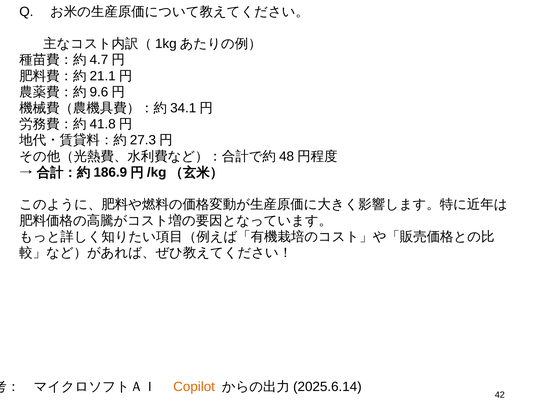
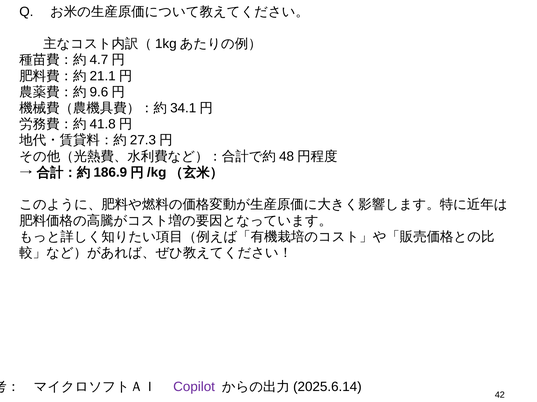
Copilot colour: orange -> purple (194, 388)
